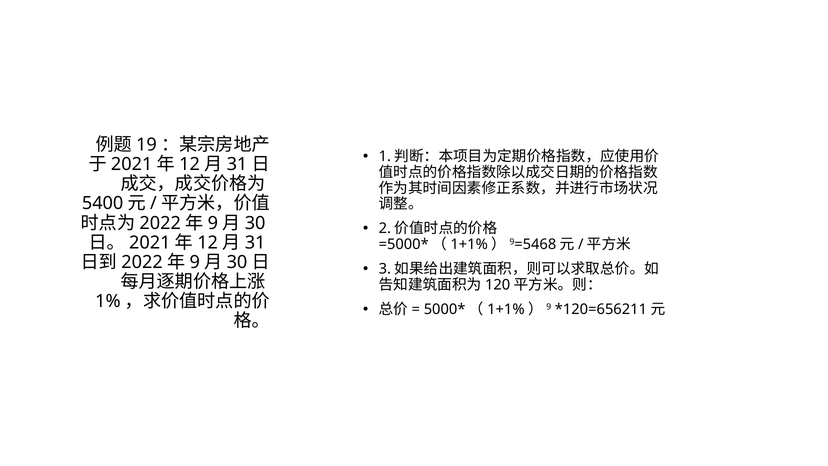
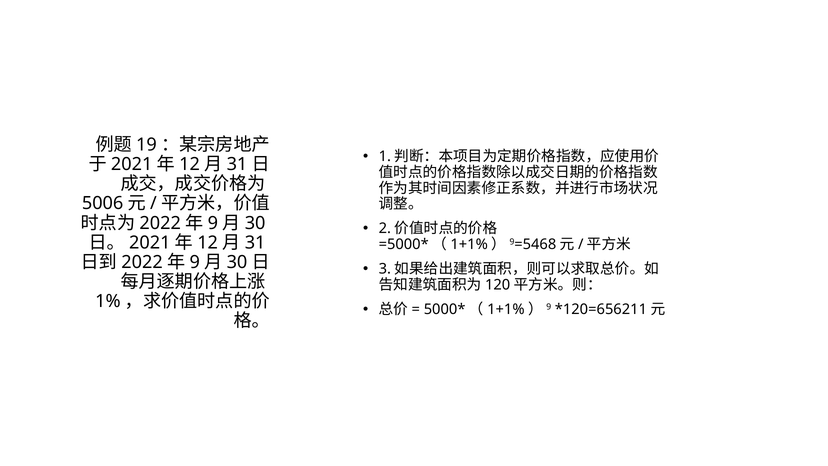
5400: 5400 -> 5006 (103, 203)
